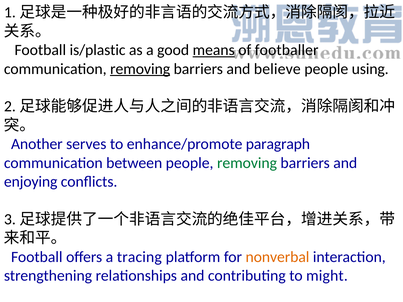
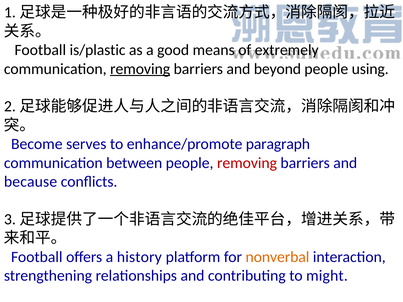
means underline: present -> none (214, 50)
footballer: footballer -> extremely (287, 50)
believe: believe -> beyond (277, 69)
Another: Another -> Become (37, 144)
removing colour: green -> red (247, 163)
enjoying: enjoying -> because (31, 182)
tracing: tracing -> history (139, 257)
